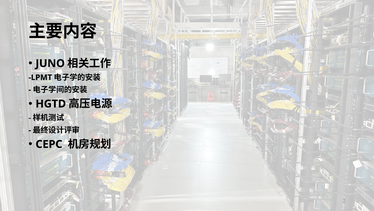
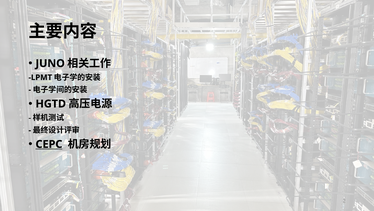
CEPC underline: none -> present (49, 144)
